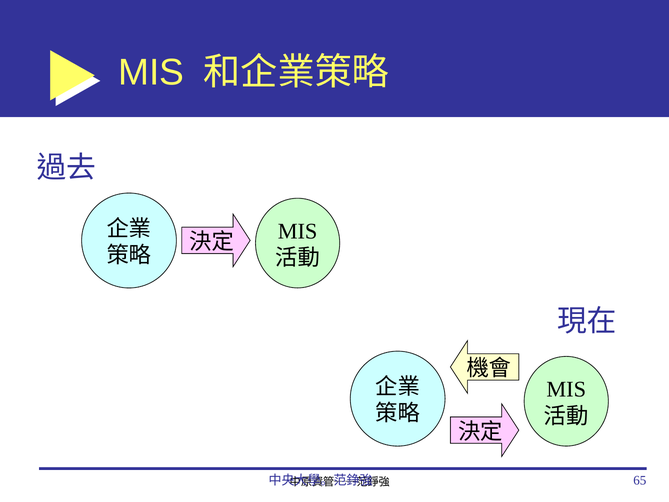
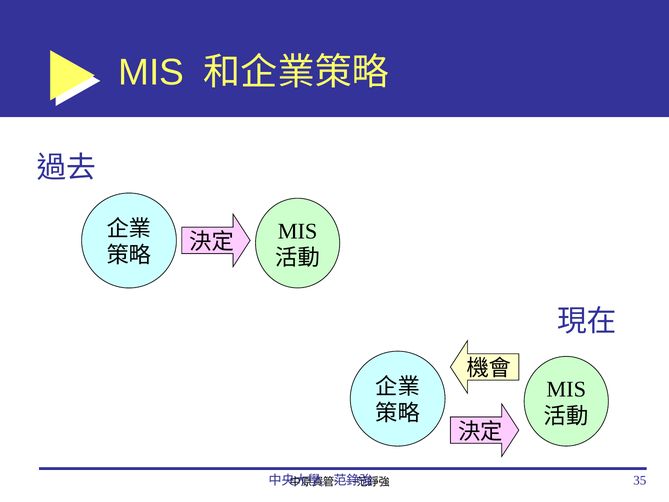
65: 65 -> 35 (640, 480)
